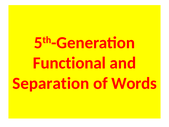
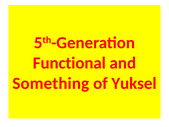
Separation: Separation -> Something (51, 83)
Words: Words -> Yuksel (134, 83)
